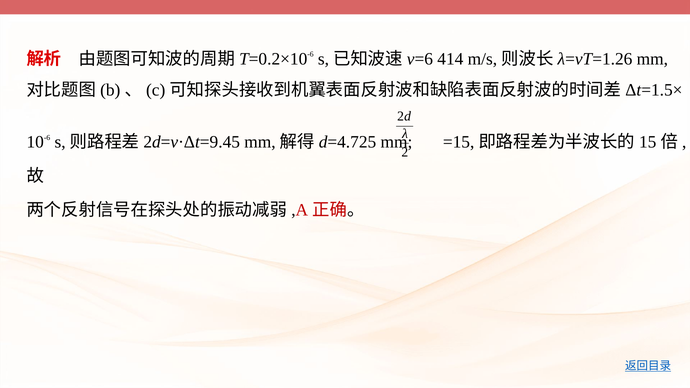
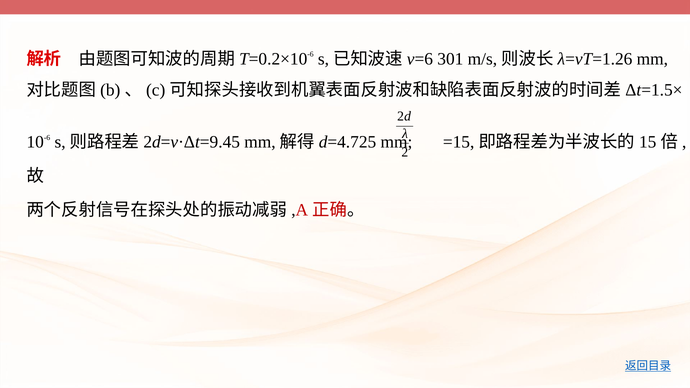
414: 414 -> 301 (450, 59)
